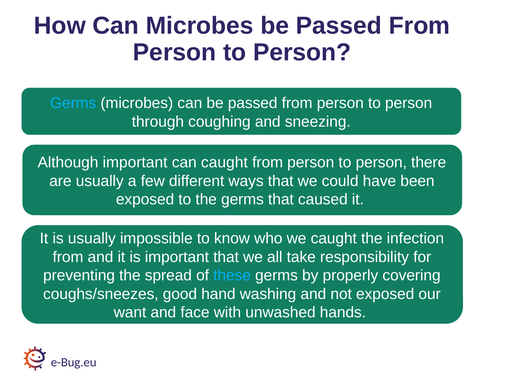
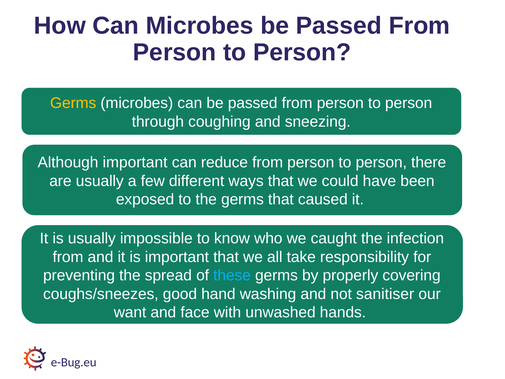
Germs colour: light blue -> yellow (73, 103)
can caught: caught -> reduce (224, 162)
not exposed: exposed -> sanitiser (385, 294)
